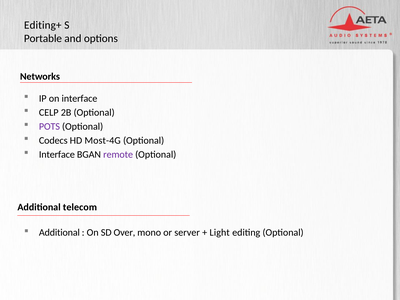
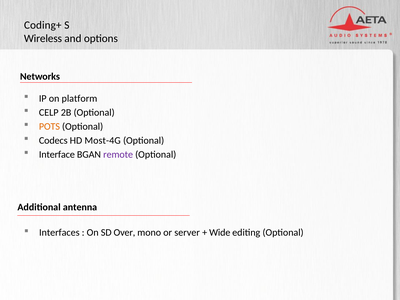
Editing+: Editing+ -> Coding+ (43, 25)
Portable: Portable -> Wireless (43, 39)
on interface: interface -> platform (79, 99)
POTS colour: purple -> orange (49, 127)
telecom: telecom -> antenna (80, 207)
Additional: Additional -> Interfaces (59, 233)
Light: Light -> Wide (220, 233)
